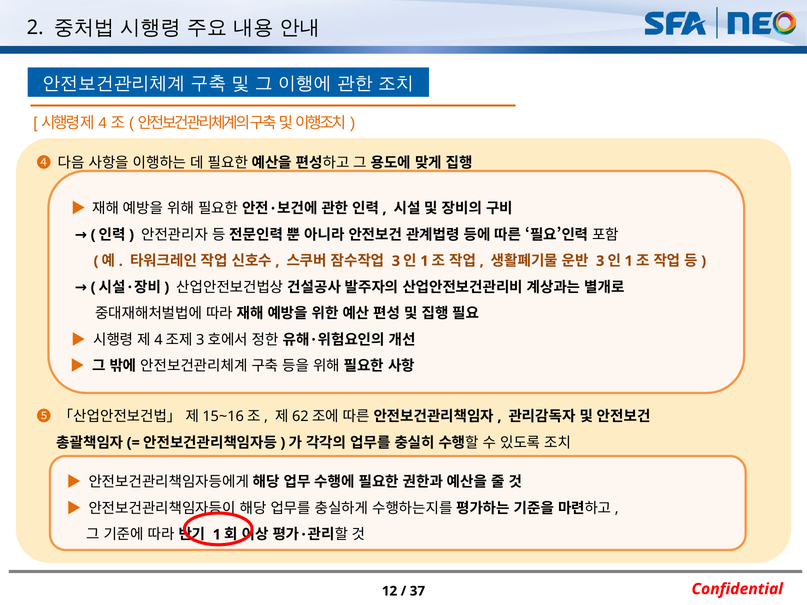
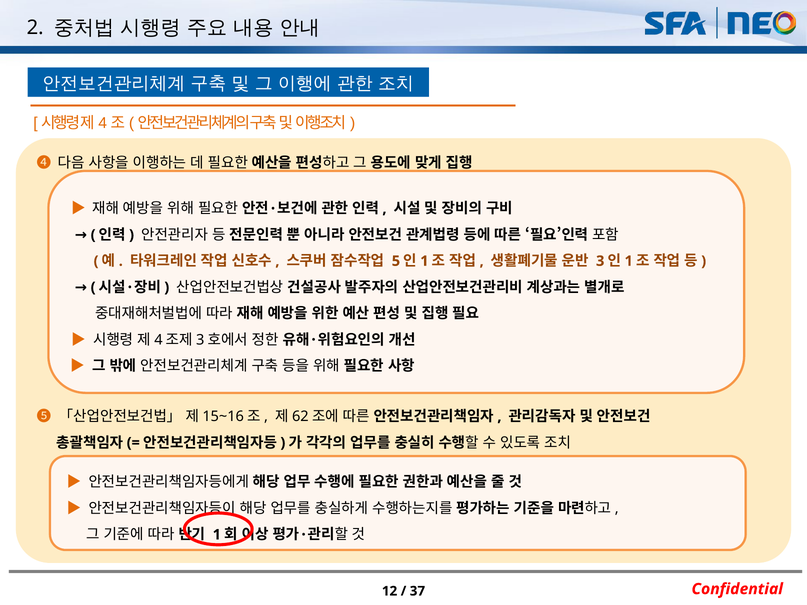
3: 3 -> 5 (396, 261)
